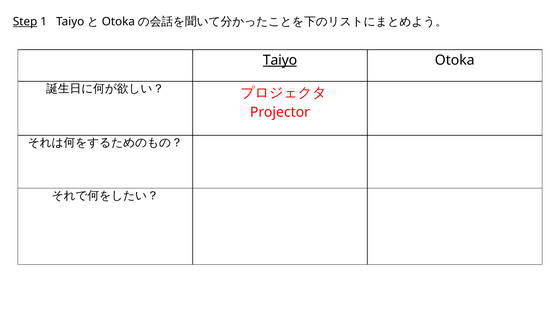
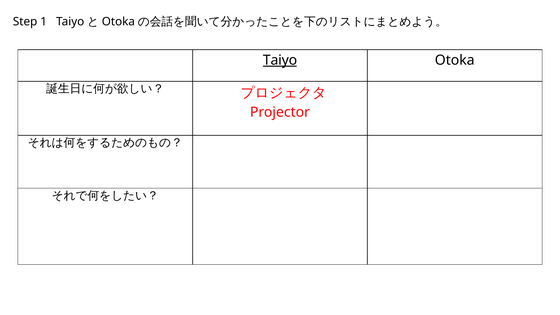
Step underline: present -> none (25, 22)
